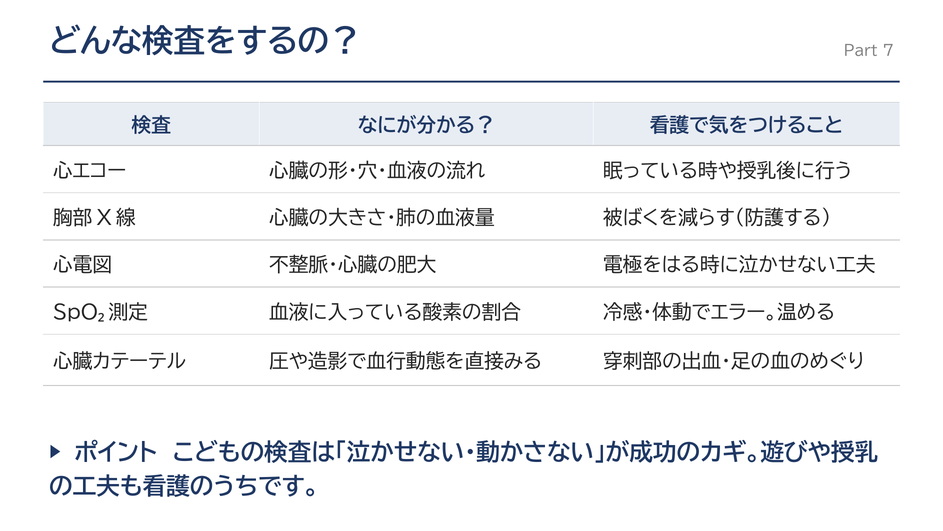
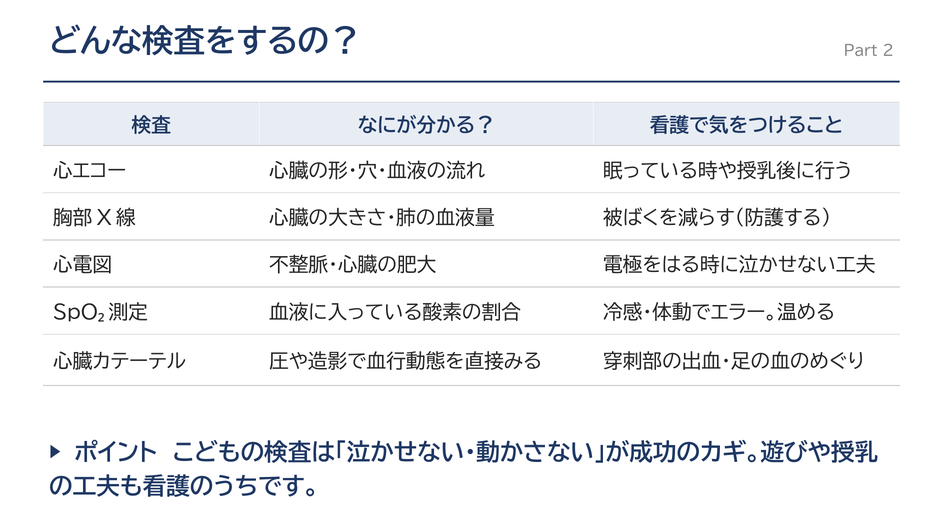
7: 7 -> 2 (888, 51)
